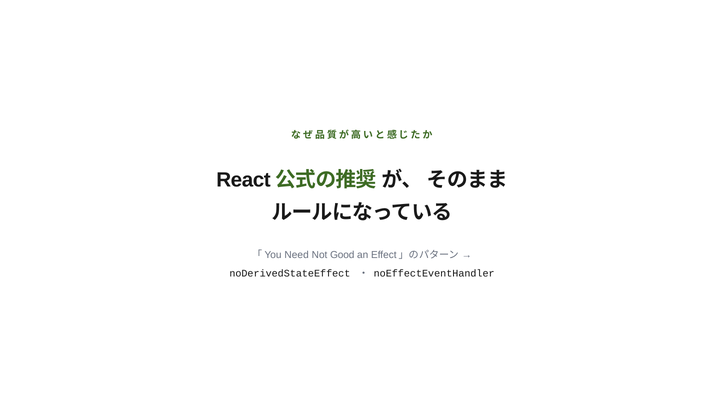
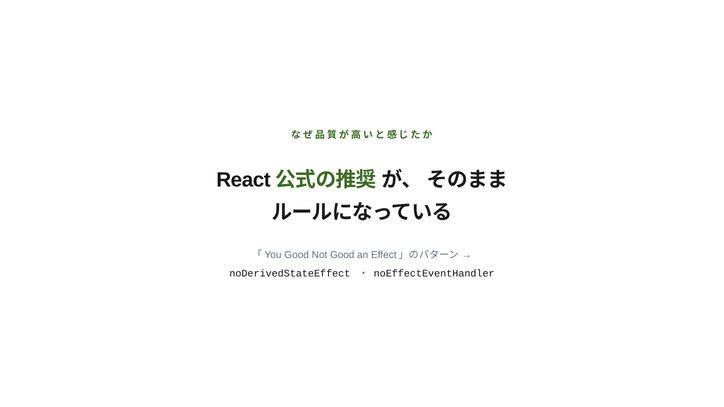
「You Need: Need -> Good (297, 255)
